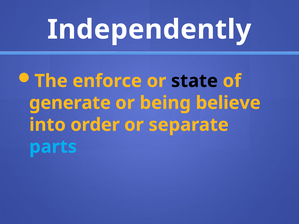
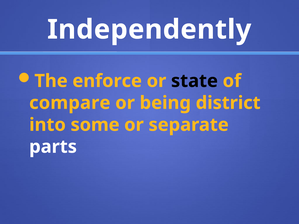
generate: generate -> compare (70, 103)
believe: believe -> district (228, 103)
order: order -> some (95, 125)
parts colour: light blue -> white (53, 147)
